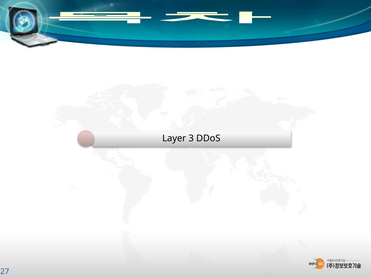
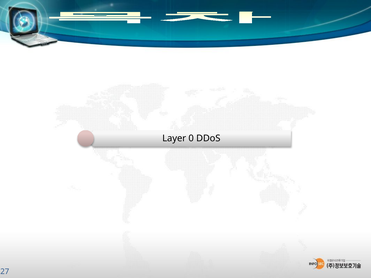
3: 3 -> 0 (191, 138)
